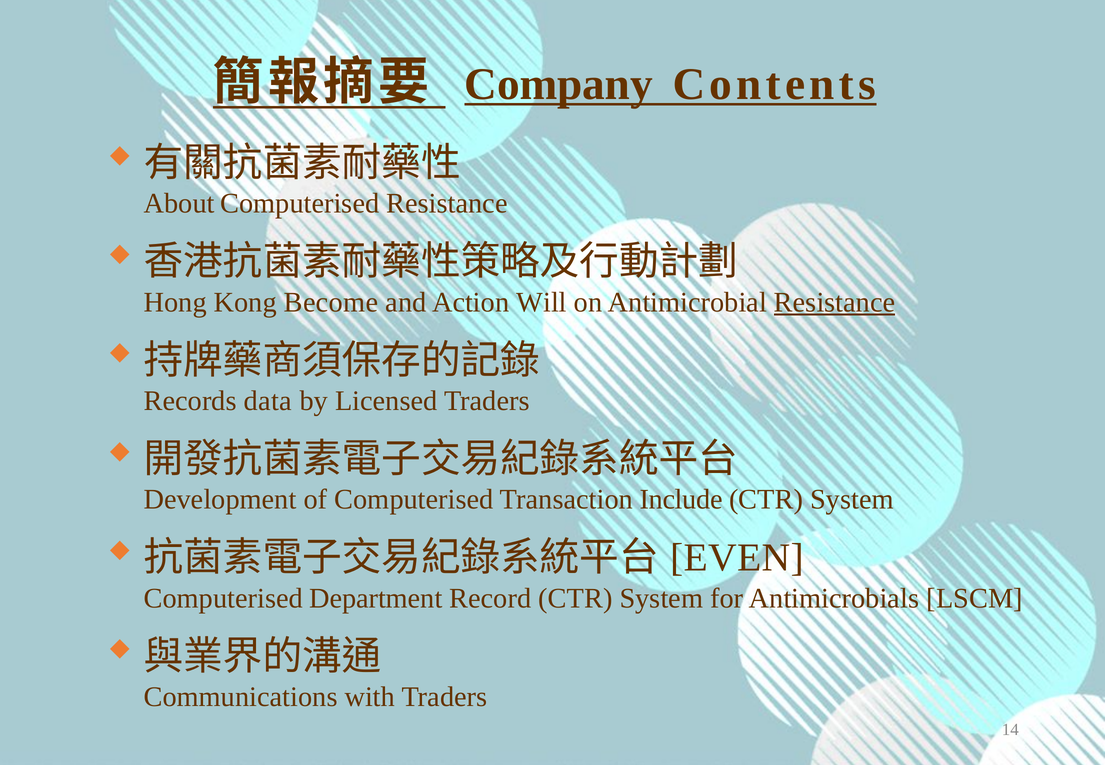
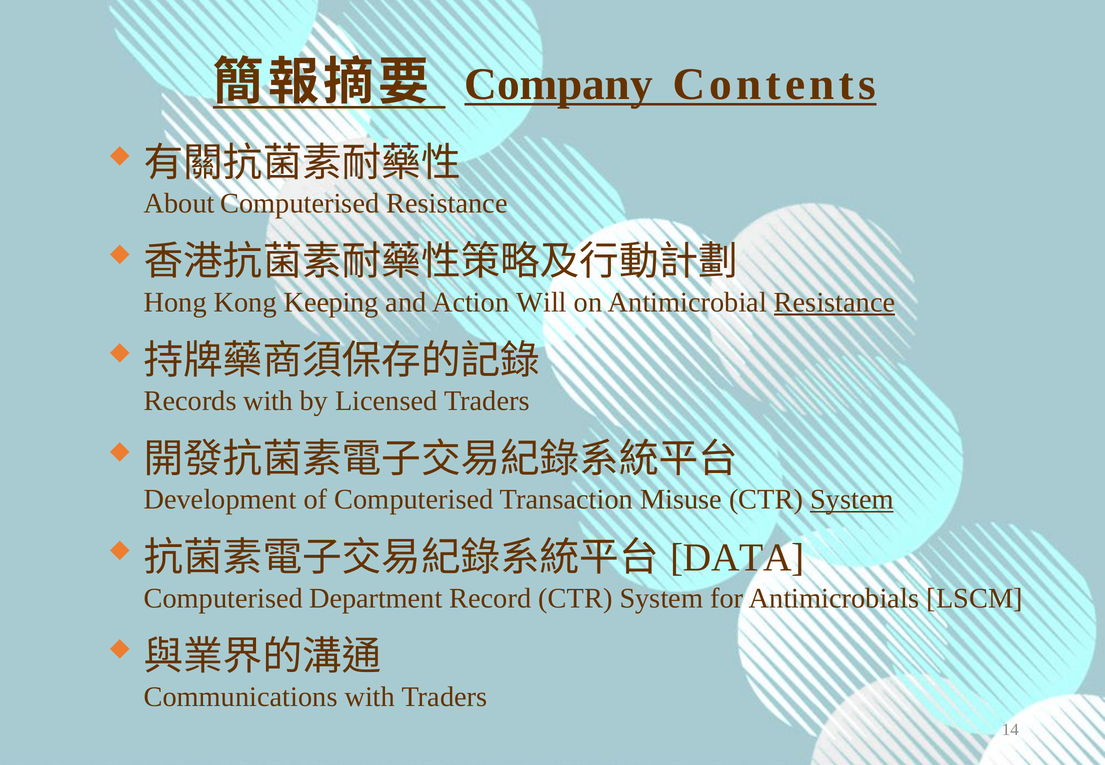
Become: Become -> Keeping (331, 302)
Records data: data -> with (268, 401)
Include: Include -> Misuse (681, 500)
System underline: none -> present (852, 500)
EVEN: EVEN -> DATA (737, 558)
